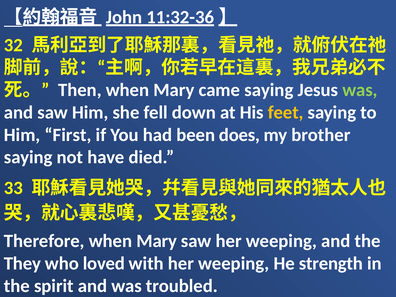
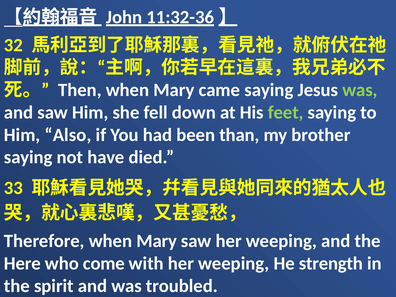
feet colour: yellow -> light green (286, 112)
First: First -> Also (68, 135)
does: does -> than (239, 135)
They: They -> Here (22, 263)
loved: loved -> come (104, 263)
